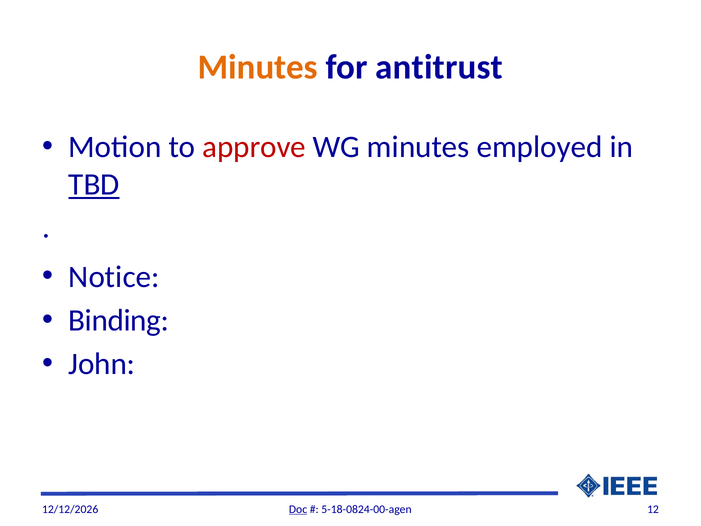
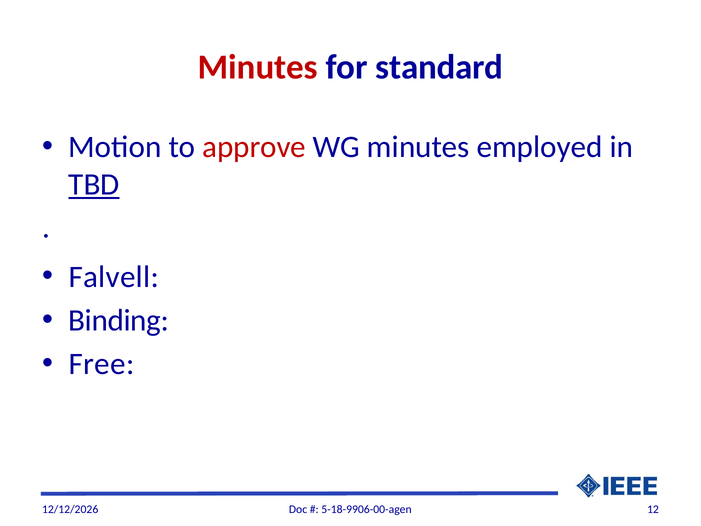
Minutes colour: orange -> red (258, 67)
antitrust: antitrust -> standard (439, 67)
Notice: Notice -> Falvell (114, 277)
John: John -> Free (102, 364)
Doc underline: present -> none (298, 509)
5-18-0824-00-agen: 5-18-0824-00-agen -> 5-18-9906-00-agen (367, 509)
